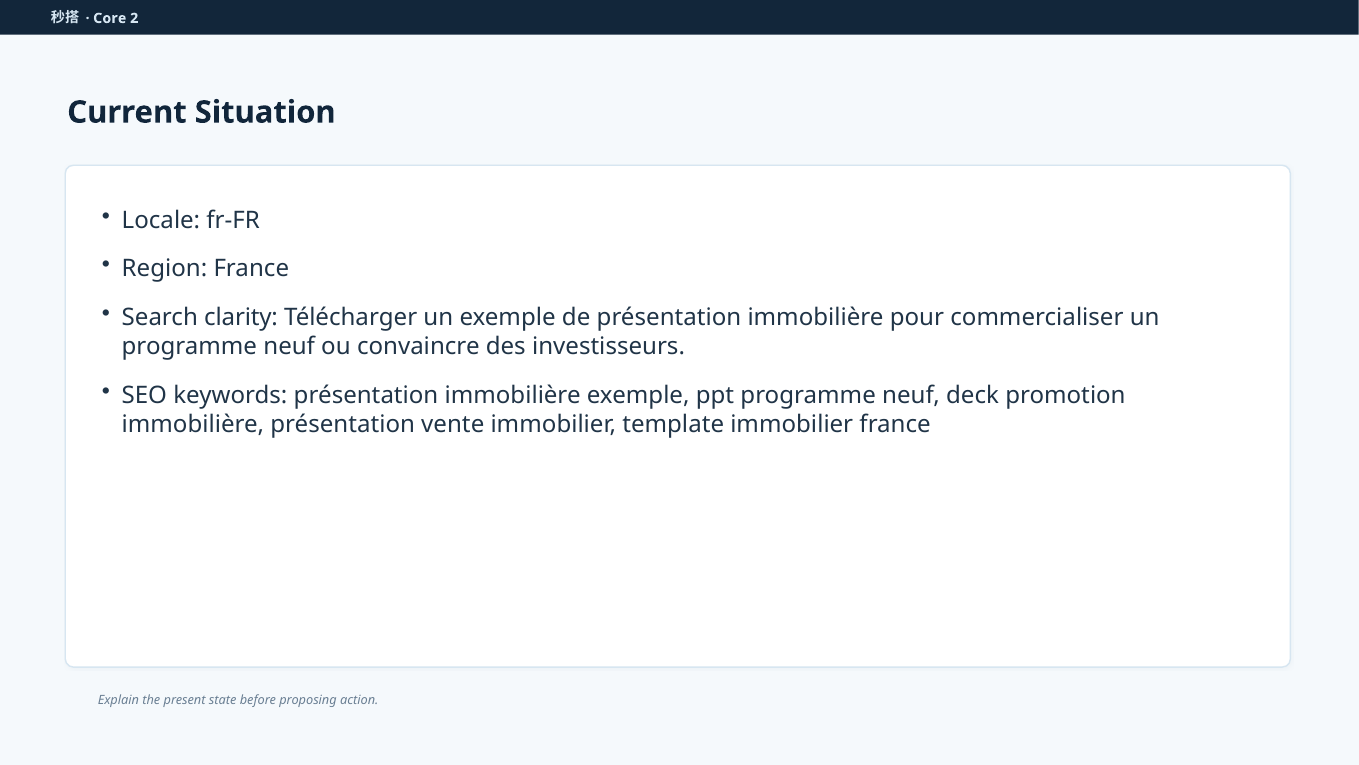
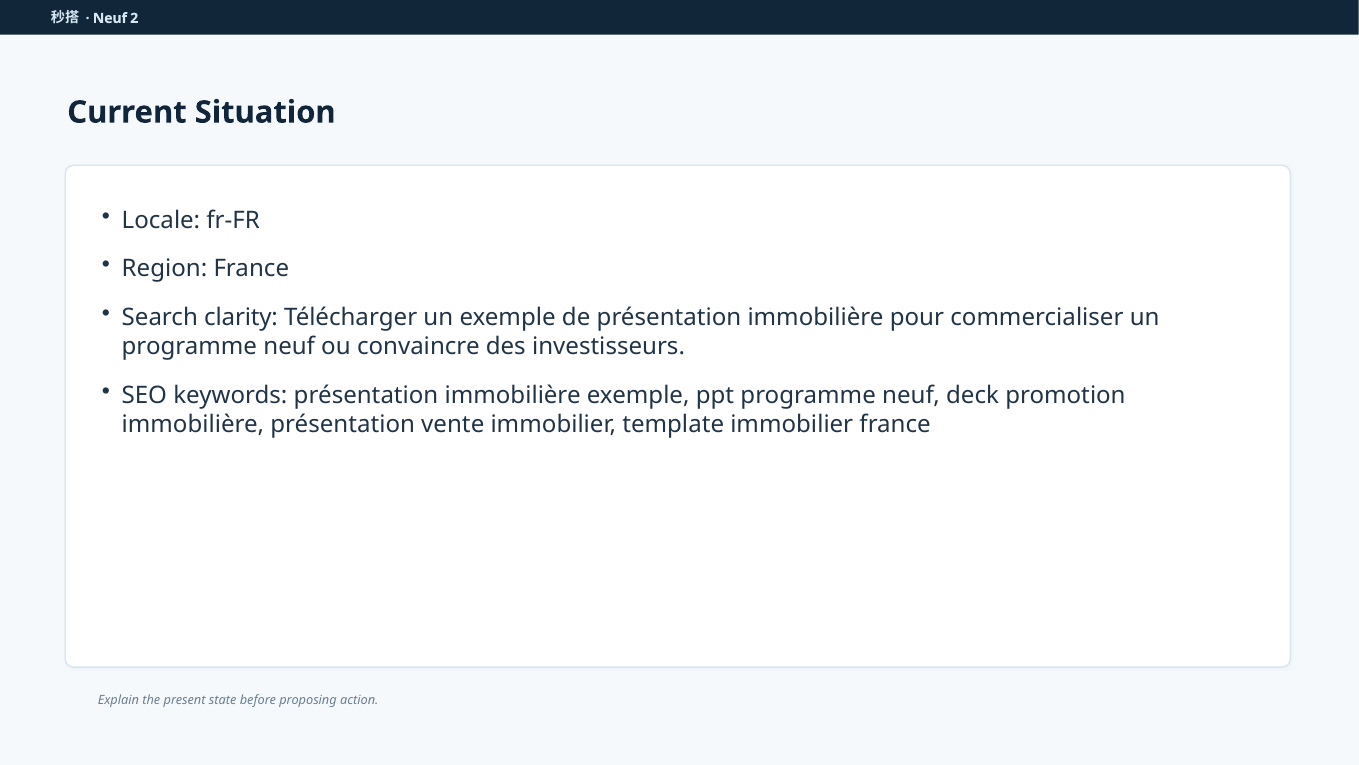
Core: Core -> Neuf (110, 18)
